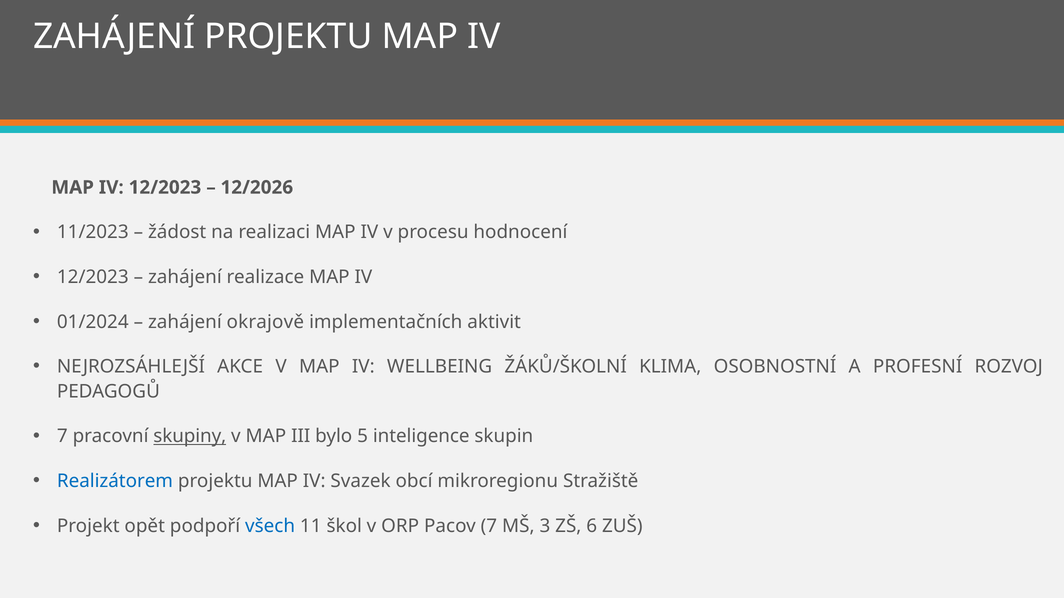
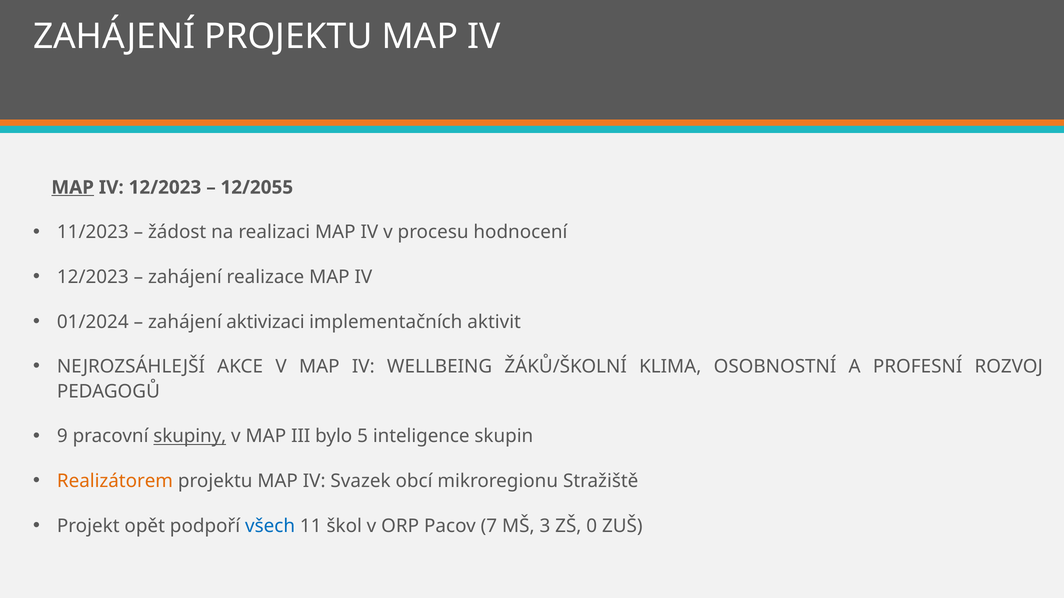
MAP underline: none -> present (73, 188)
12/2026: 12/2026 -> 12/2055 (257, 188)
okrajově: okrajově -> aktivizaci (266, 322)
7: 7 -> 9 (62, 437)
Realizátorem colour: blue -> orange (115, 481)
6: 6 -> 0 (592, 526)
